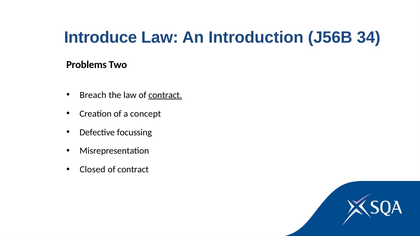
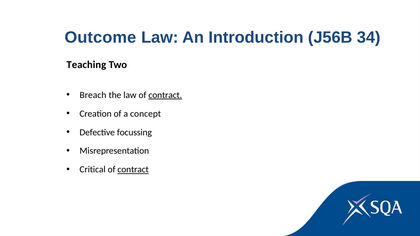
Introduce: Introduce -> Outcome (100, 38)
Problems: Problems -> Teaching (86, 65)
Closed: Closed -> Critical (93, 170)
contract underline: none -> present (133, 170)
